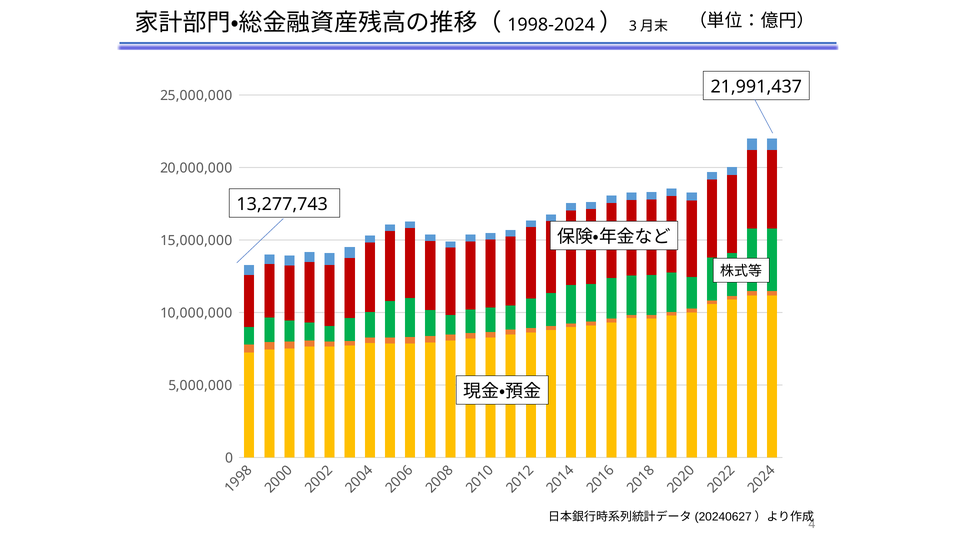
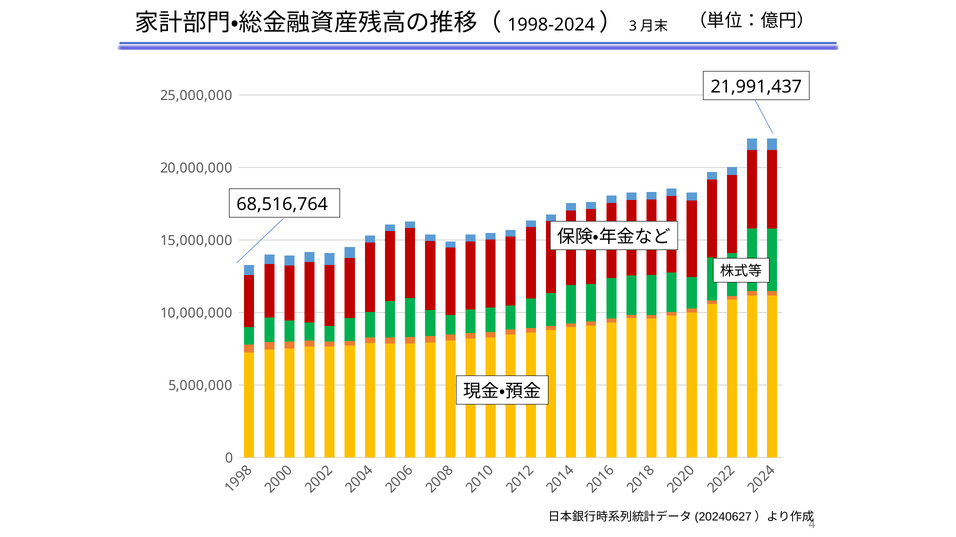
13,277,743: 13,277,743 -> 68,516,764 (282, 205)
